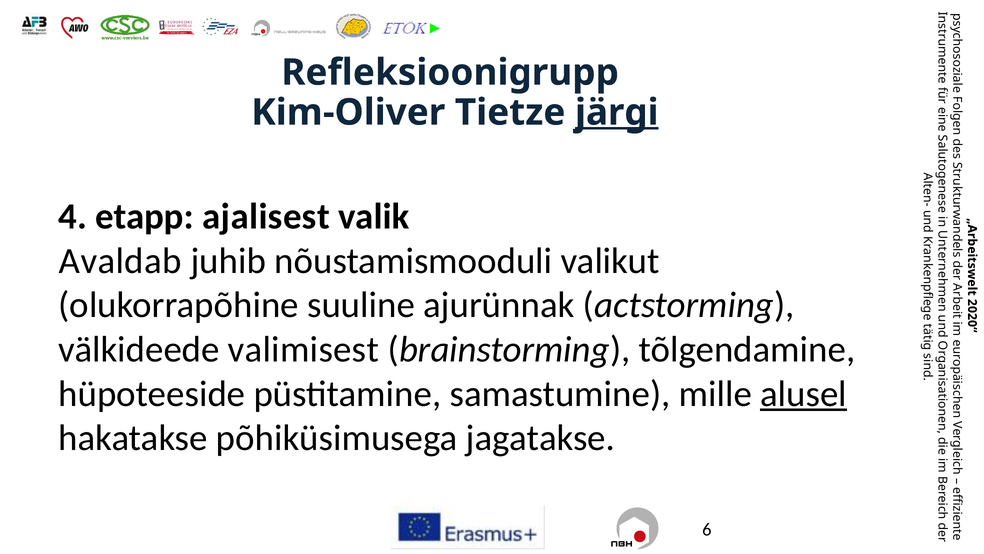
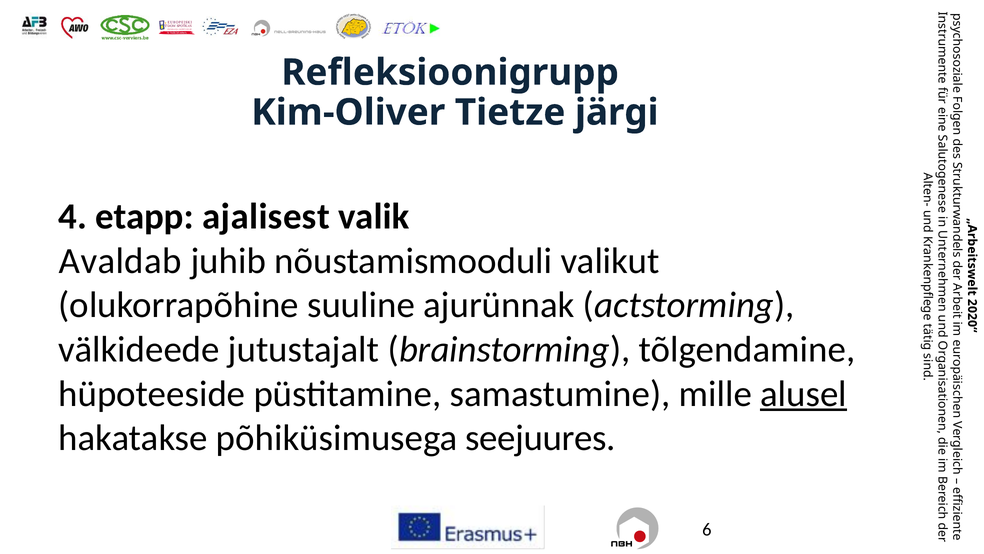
järgi underline: present -> none (617, 112)
valimisest: valimisest -> jutustajalt (304, 349)
jagatakse: jagatakse -> seejuures (541, 438)
